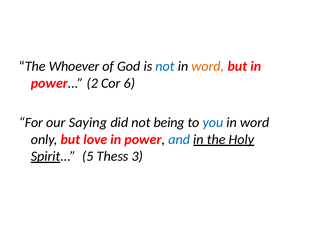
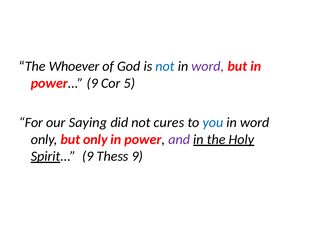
word colour: orange -> purple (208, 66)
power 2: 2 -> 9 (92, 83)
6: 6 -> 5 (129, 83)
being: being -> cures (169, 123)
but love: love -> only (95, 139)
and colour: blue -> purple (179, 139)
Spirit 5: 5 -> 9 (88, 156)
Thess 3: 3 -> 9 (137, 156)
